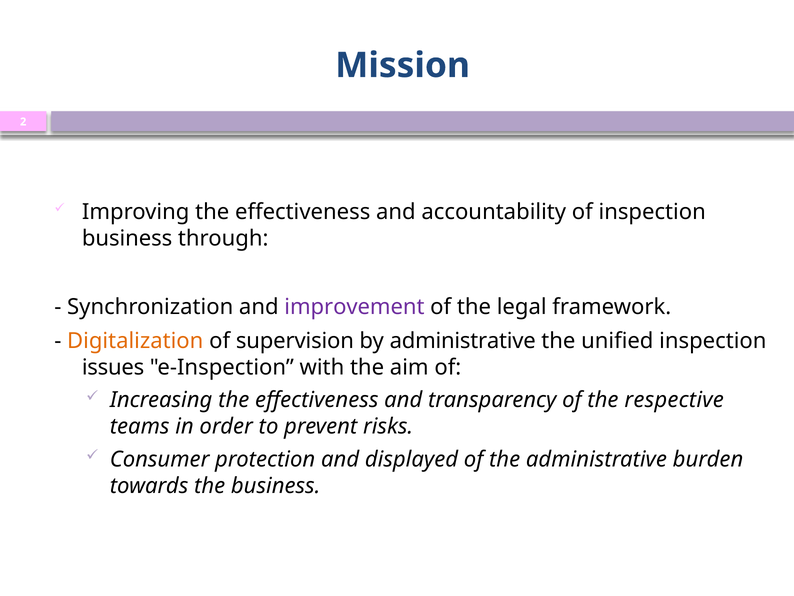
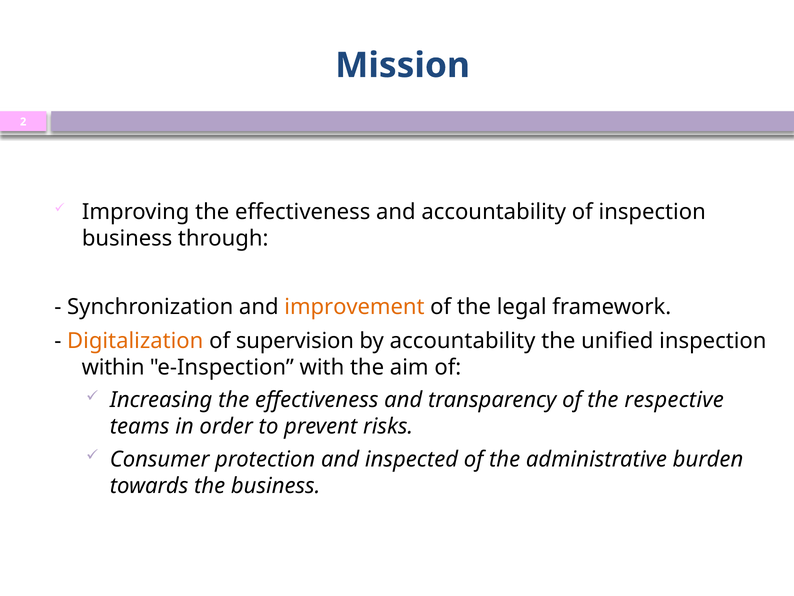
improvement colour: purple -> orange (354, 307)
by administrative: administrative -> accountability (463, 341)
issues: issues -> within (113, 367)
displayed: displayed -> inspected (411, 459)
